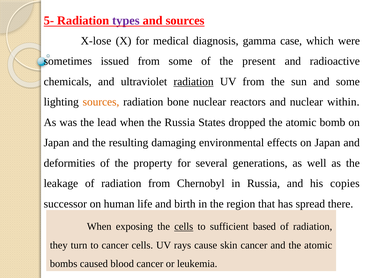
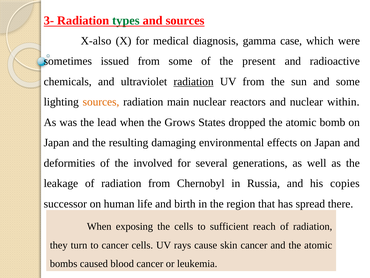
5-: 5- -> 3- (49, 21)
types colour: purple -> green (126, 21)
X-lose: X-lose -> X-also (96, 41)
bone: bone -> main (178, 102)
the Russia: Russia -> Grows (180, 122)
property: property -> involved (153, 163)
cells underline: present -> none (184, 226)
based: based -> reach (264, 226)
